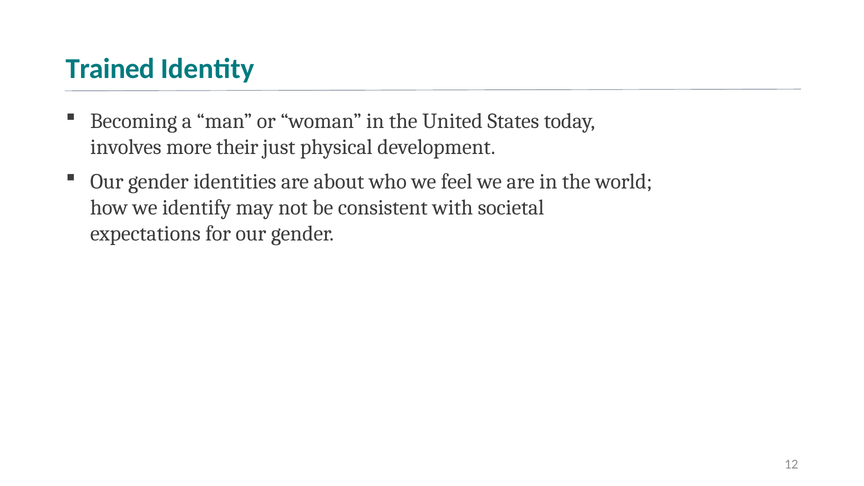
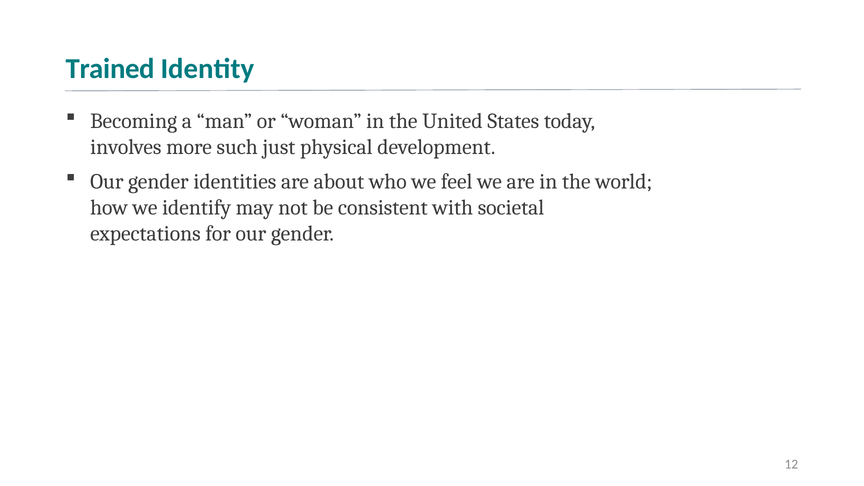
their: their -> such (237, 147)
